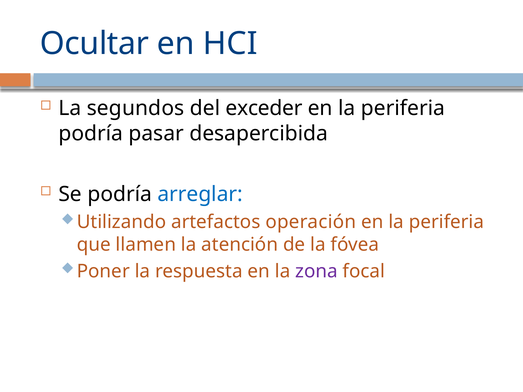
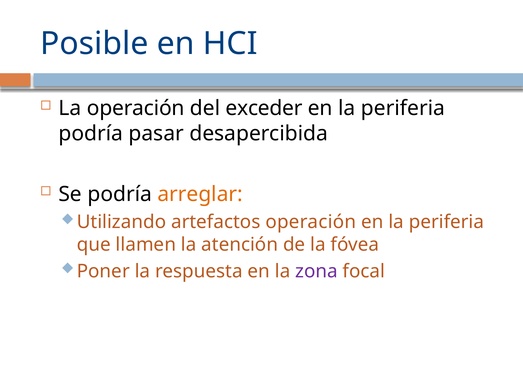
Ocultar: Ocultar -> Posible (94, 44)
La segundos: segundos -> operación (136, 108)
arreglar colour: blue -> orange (200, 194)
